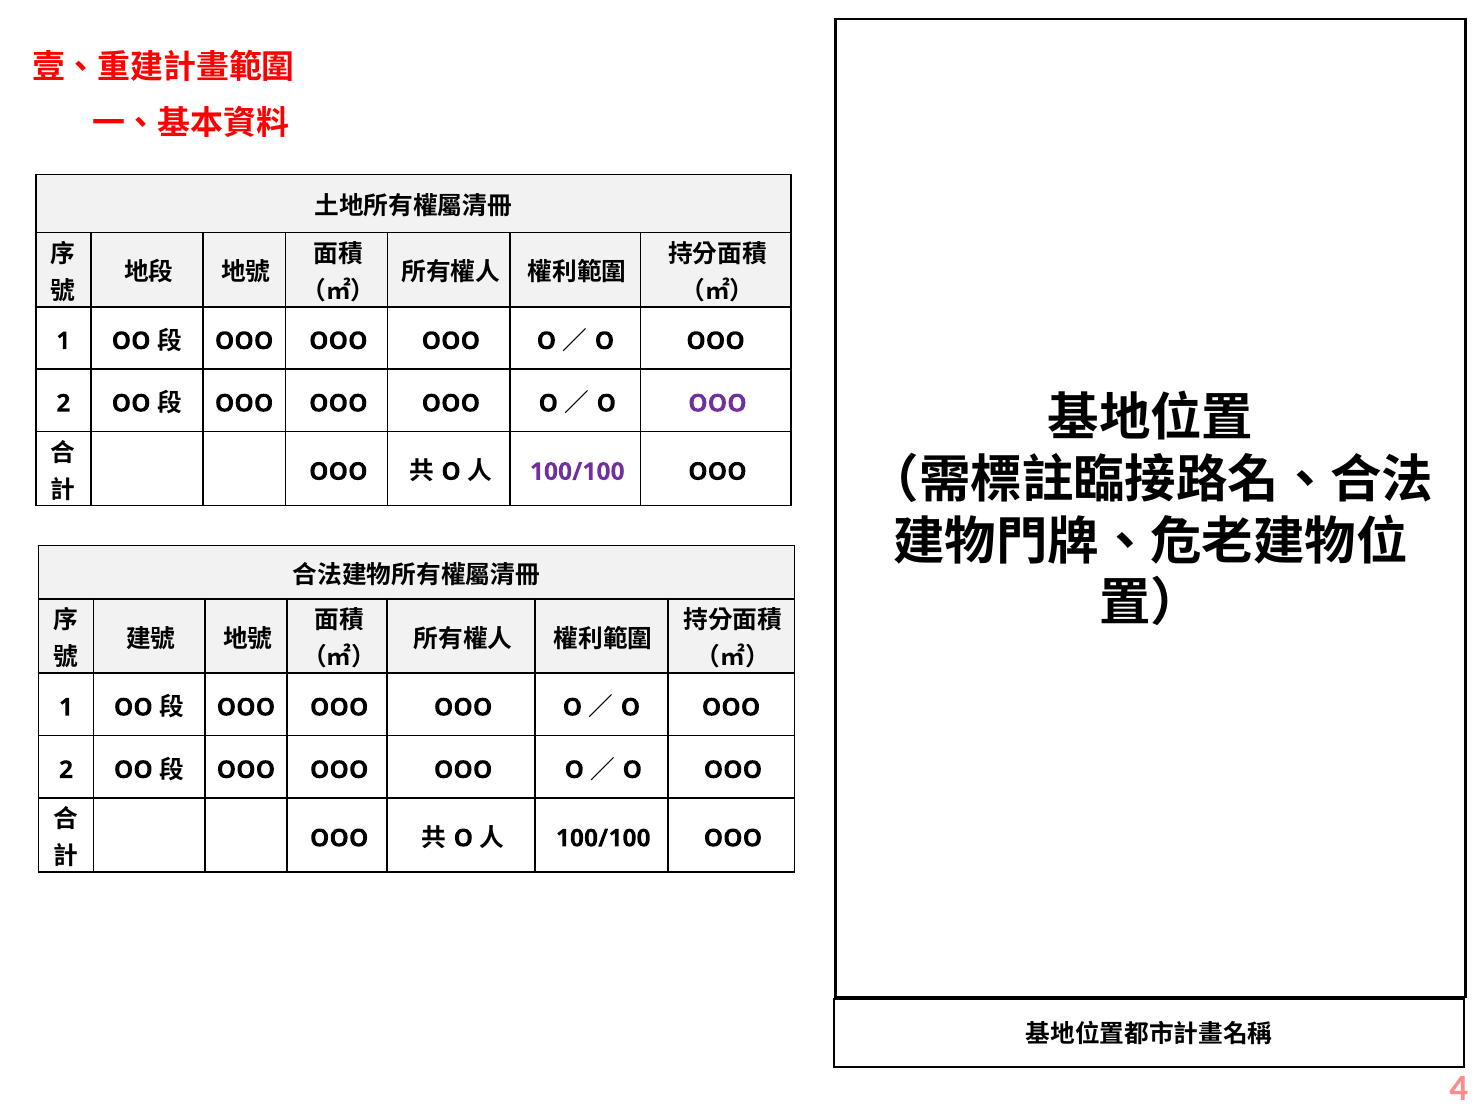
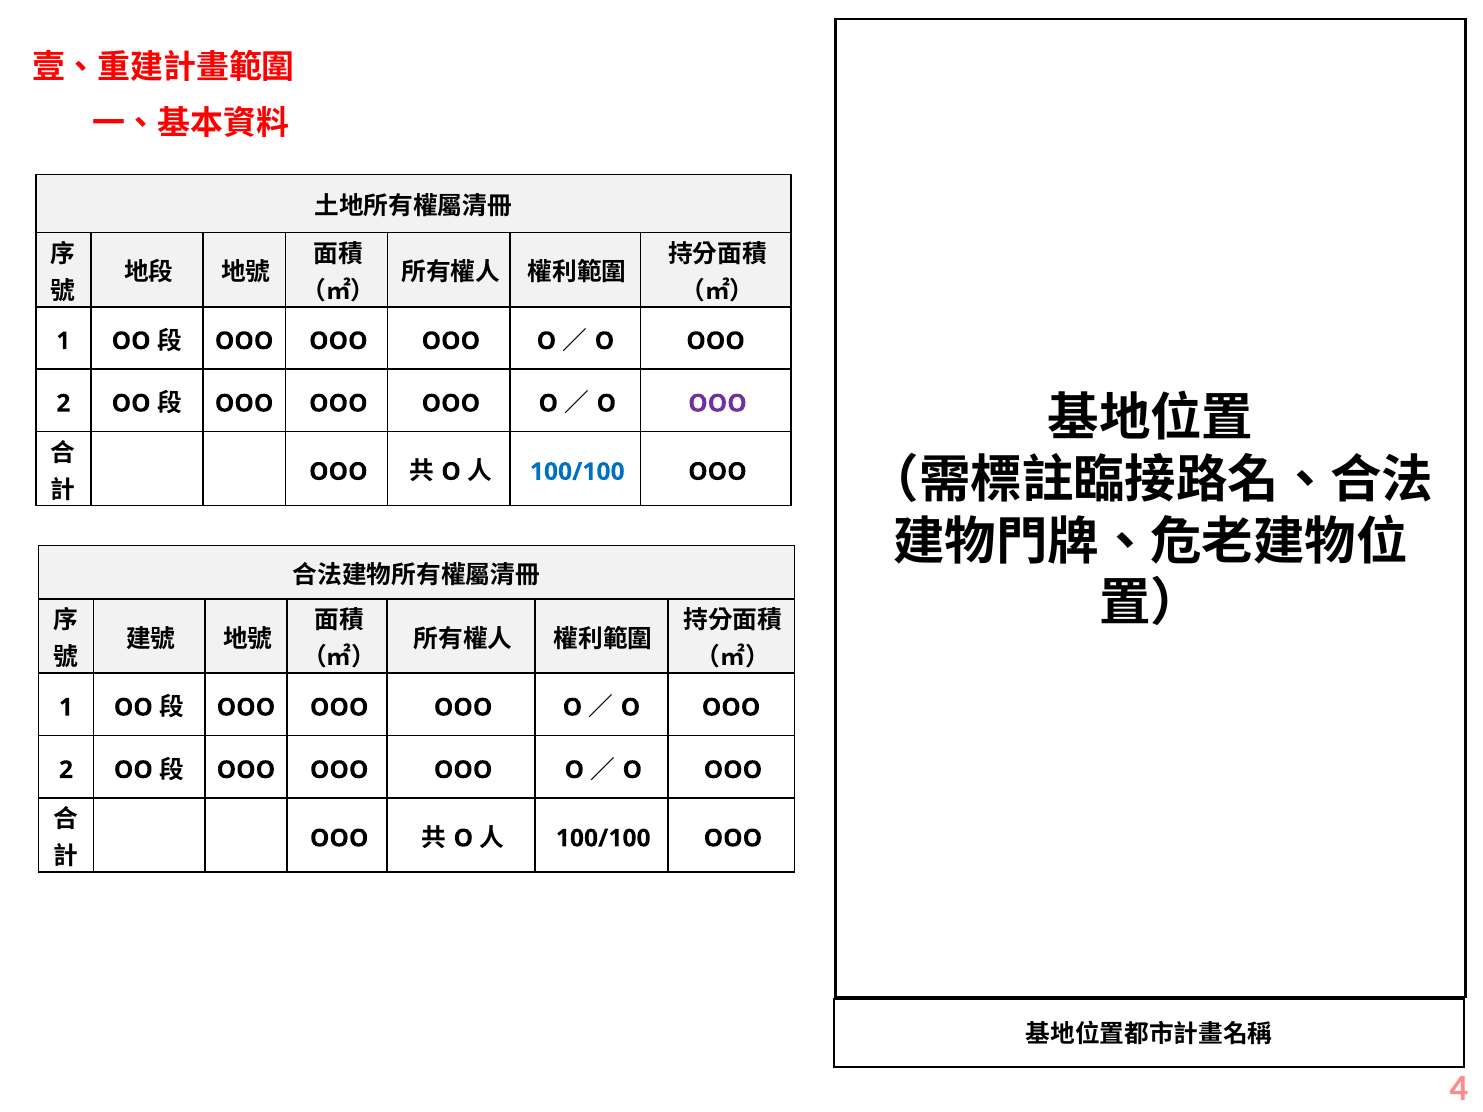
100/100 colour: purple -> blue (577, 472)
